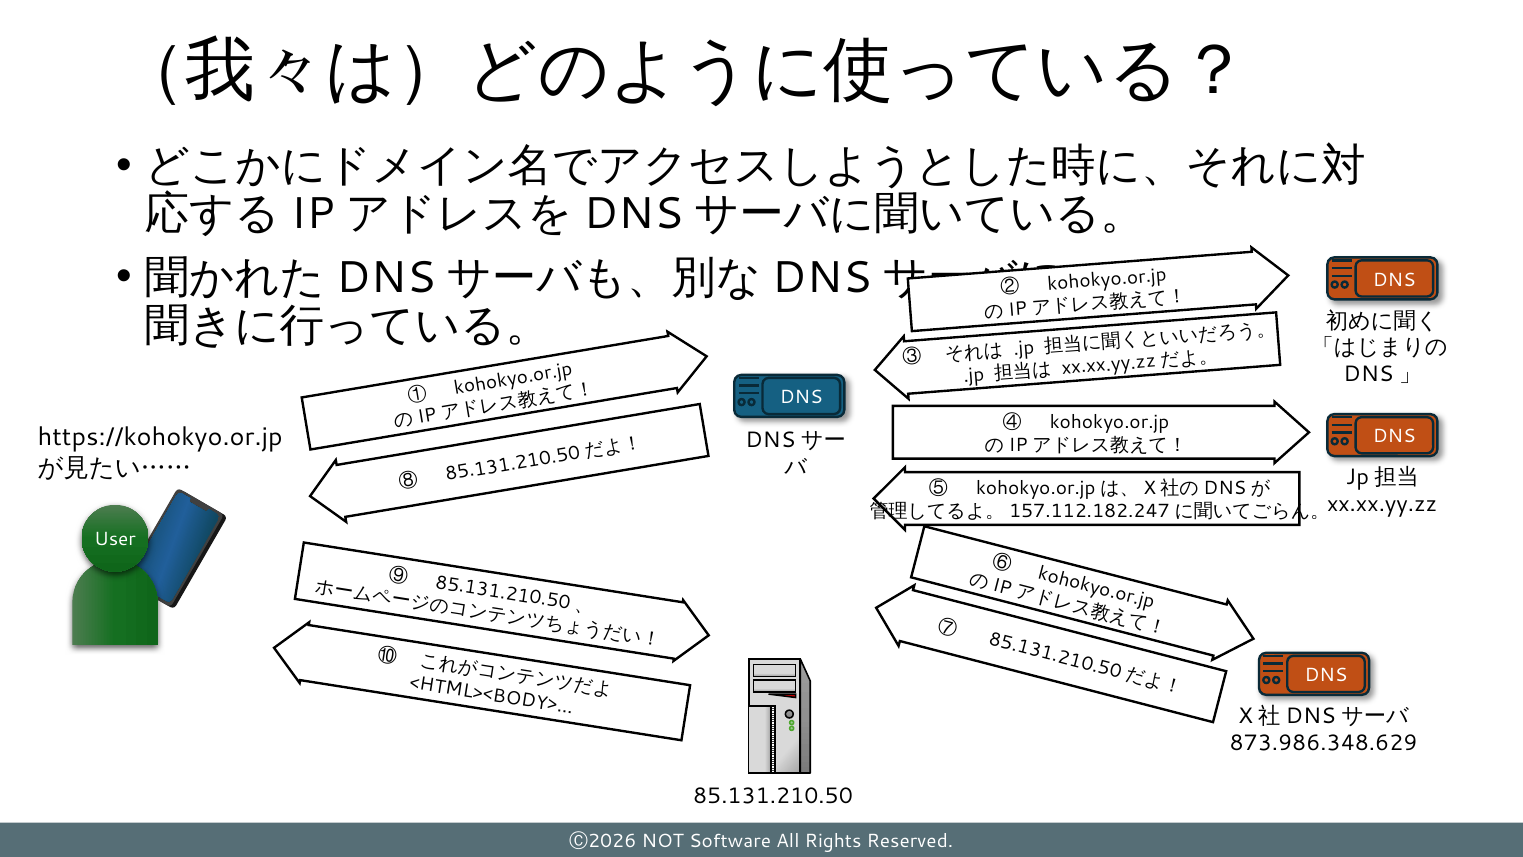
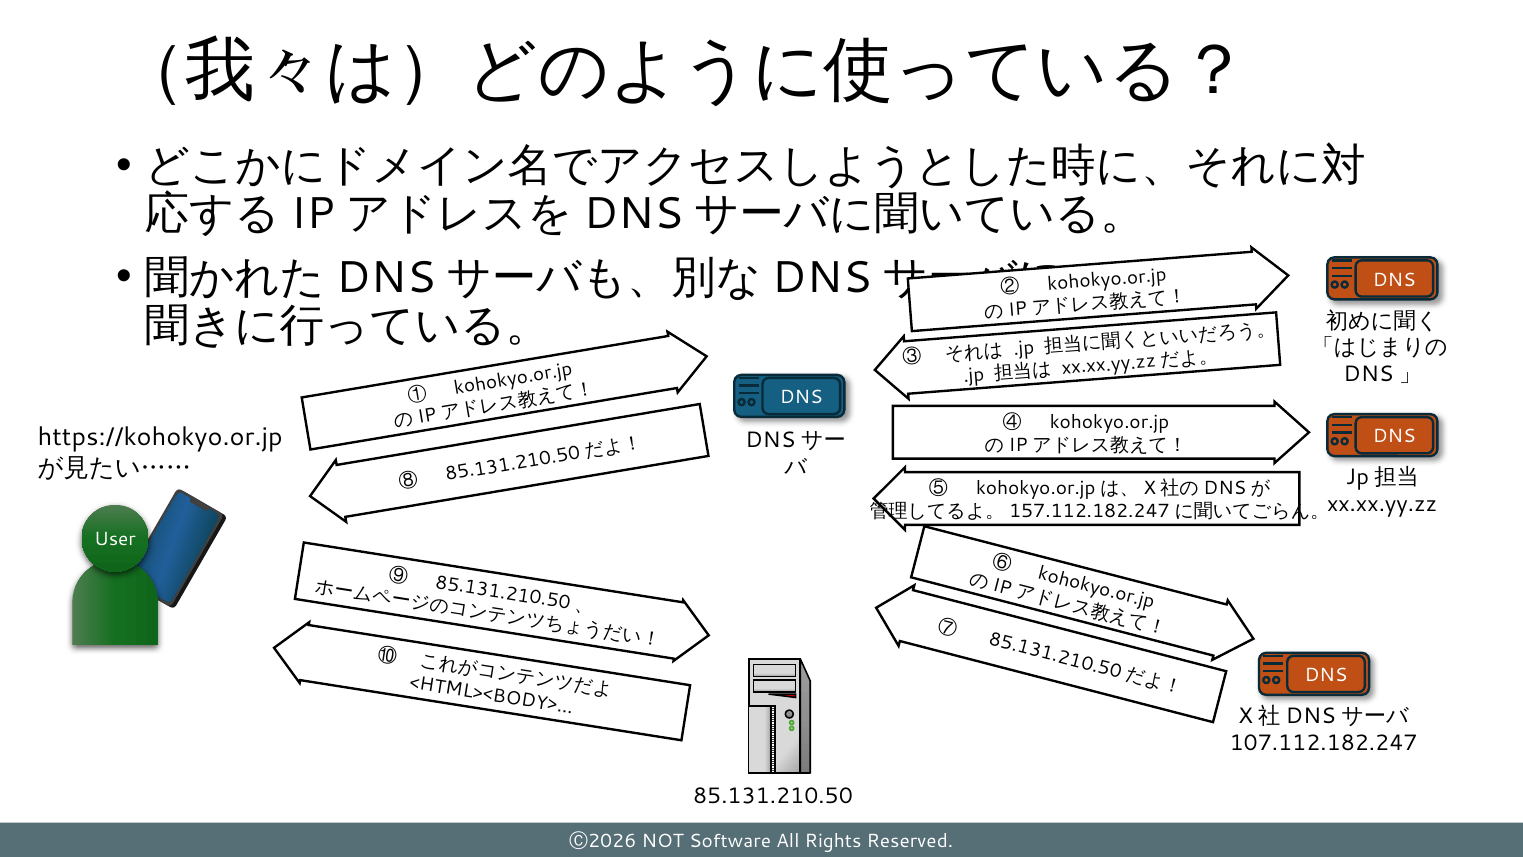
873.986.348.629: 873.986.348.629 -> 107.112.182.247 (1324, 743)
